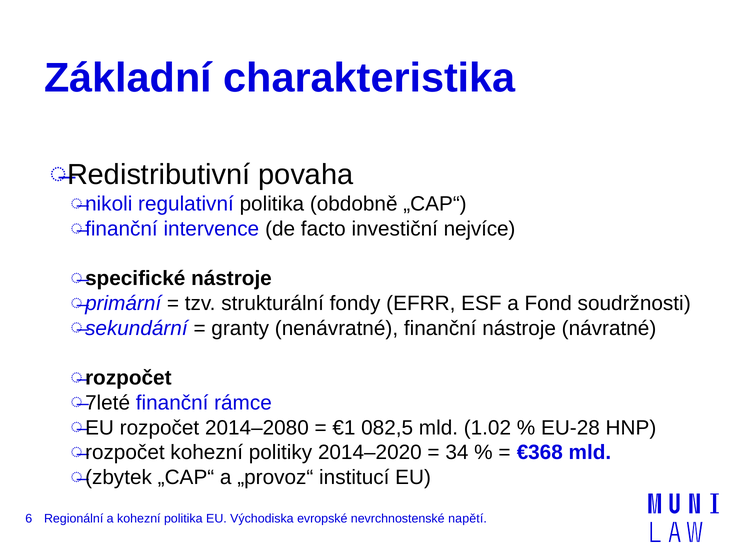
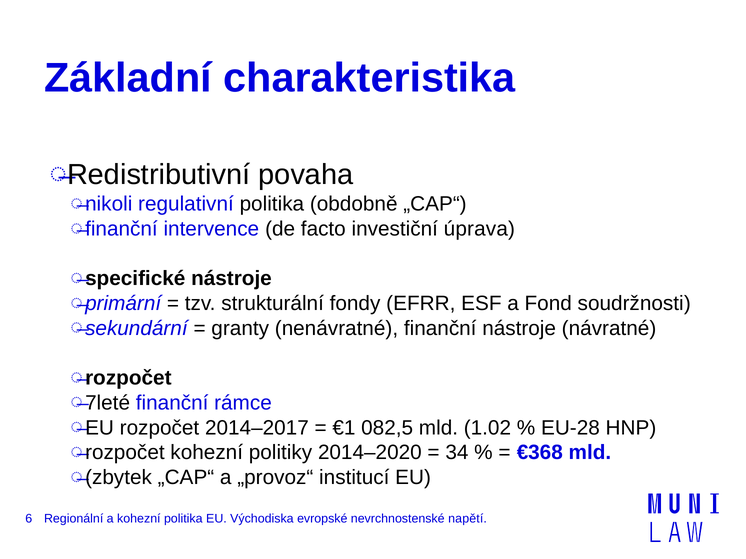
nejvíce: nejvíce -> úprava (479, 229)
2014–2080: 2014–2080 -> 2014–2017 (257, 428)
